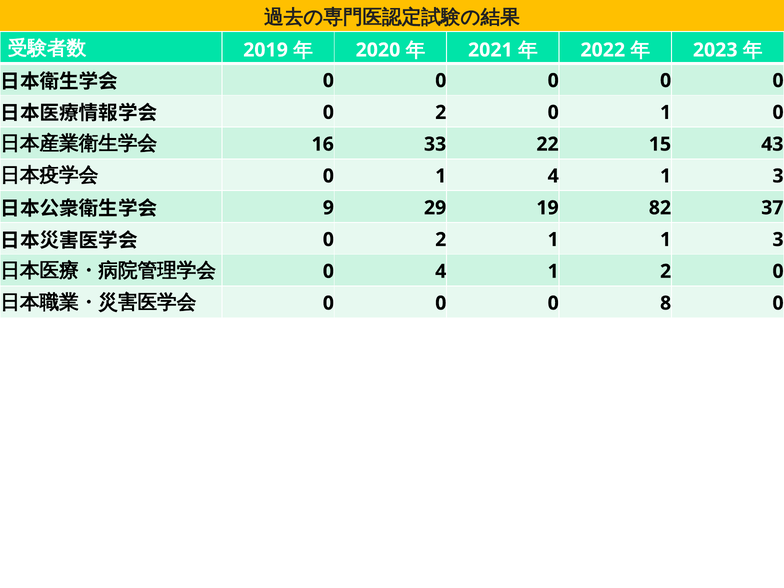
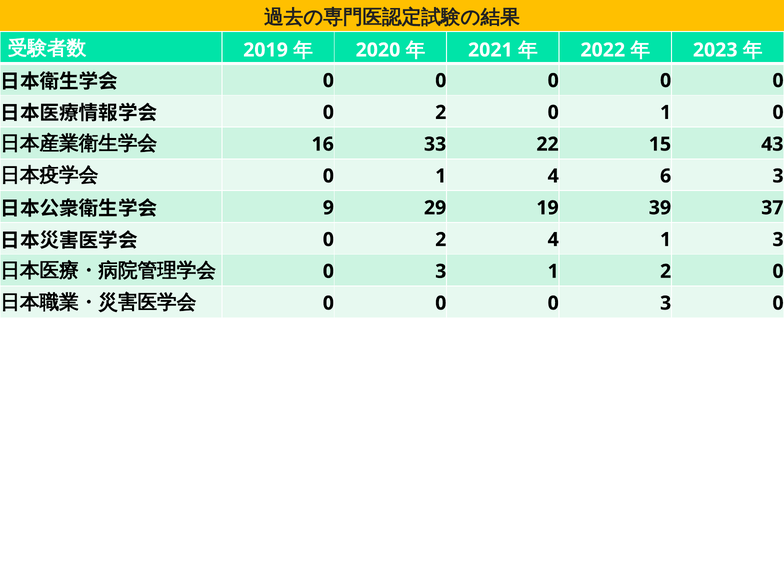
1 4 1: 1 -> 6 (666, 176)
82: 82 -> 39 (660, 208)
2 1: 1 -> 4 (553, 240)
4: 4 -> 3 (441, 271)
0 0 8: 8 -> 3 (666, 303)
